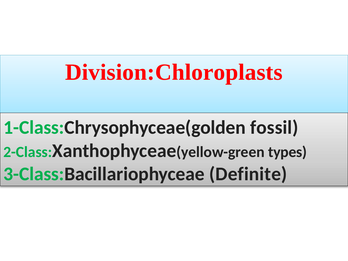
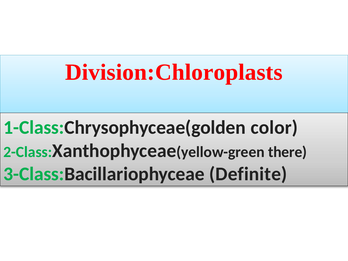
fossil: fossil -> color (274, 128)
types: types -> there (288, 152)
